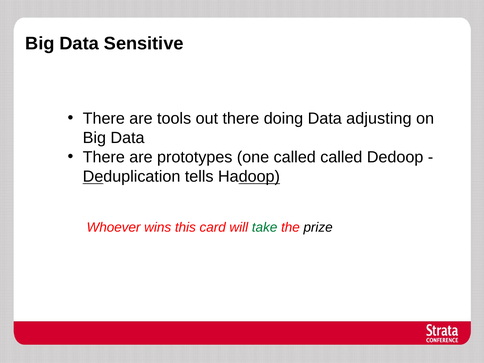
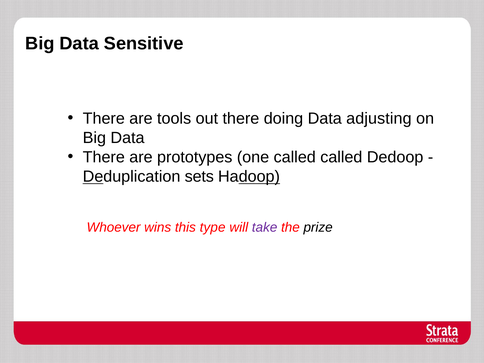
tells: tells -> sets (199, 177)
card: card -> type (213, 227)
take colour: green -> purple (265, 227)
